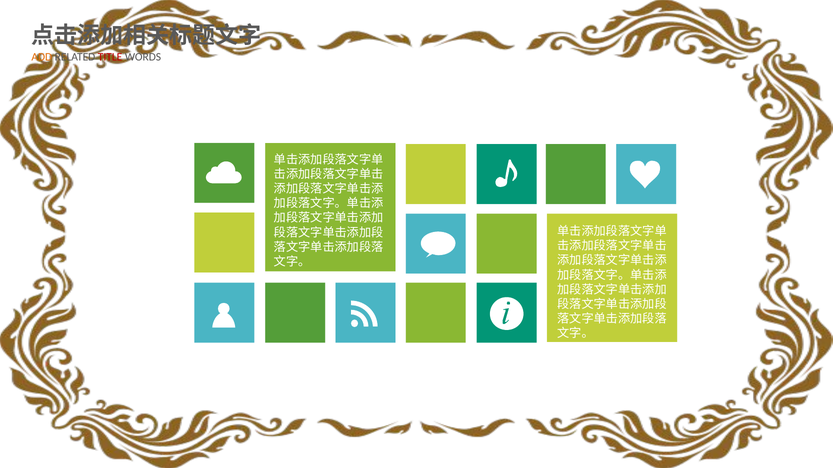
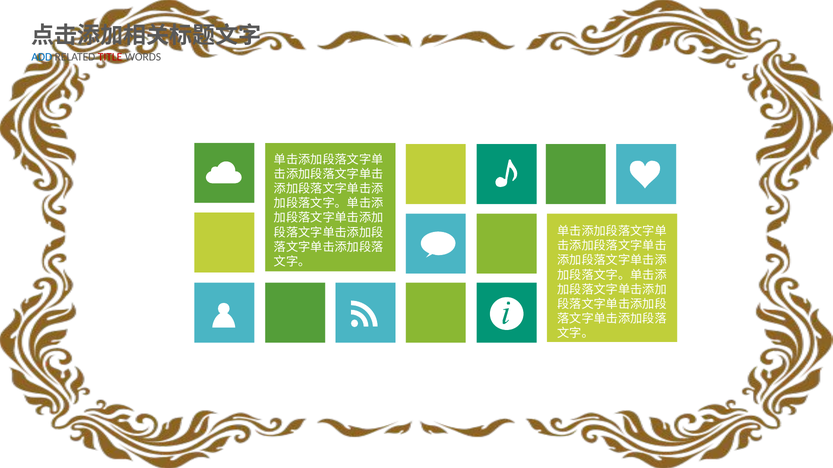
ADD colour: orange -> blue (42, 57)
